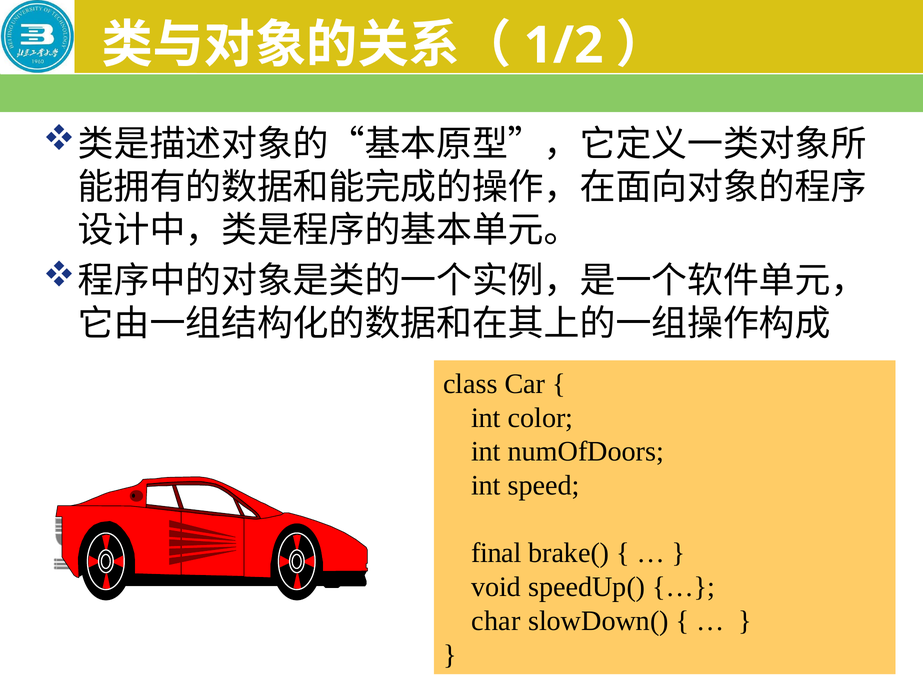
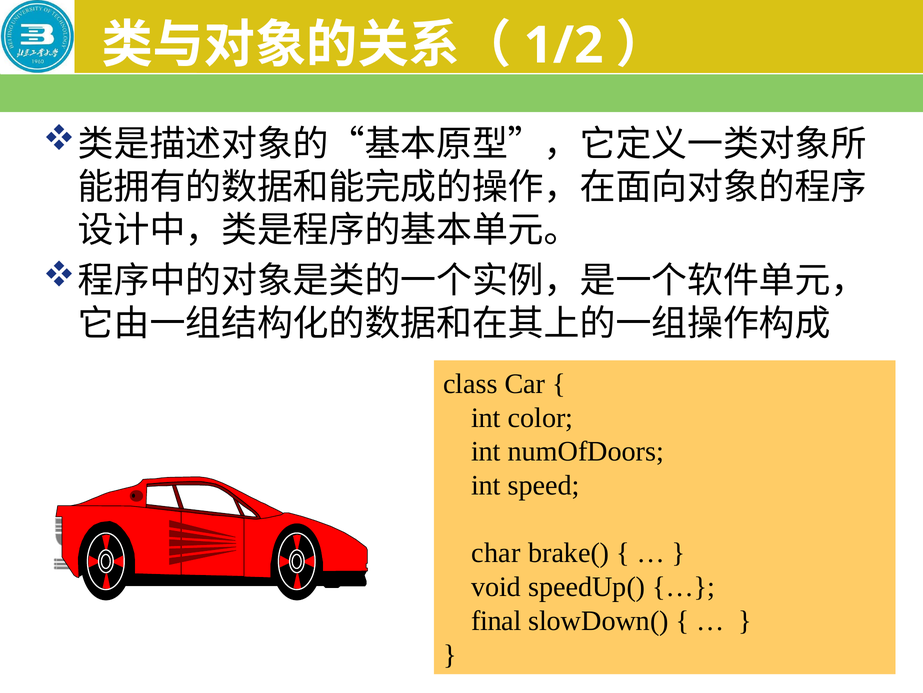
final: final -> char (496, 553)
char: char -> final (496, 620)
